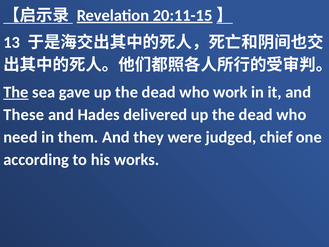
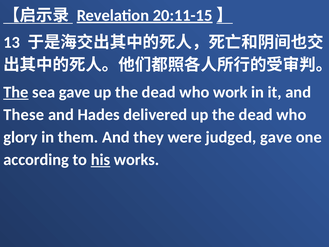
need: need -> glory (20, 137)
judged chief: chief -> gave (276, 137)
his underline: none -> present (100, 160)
